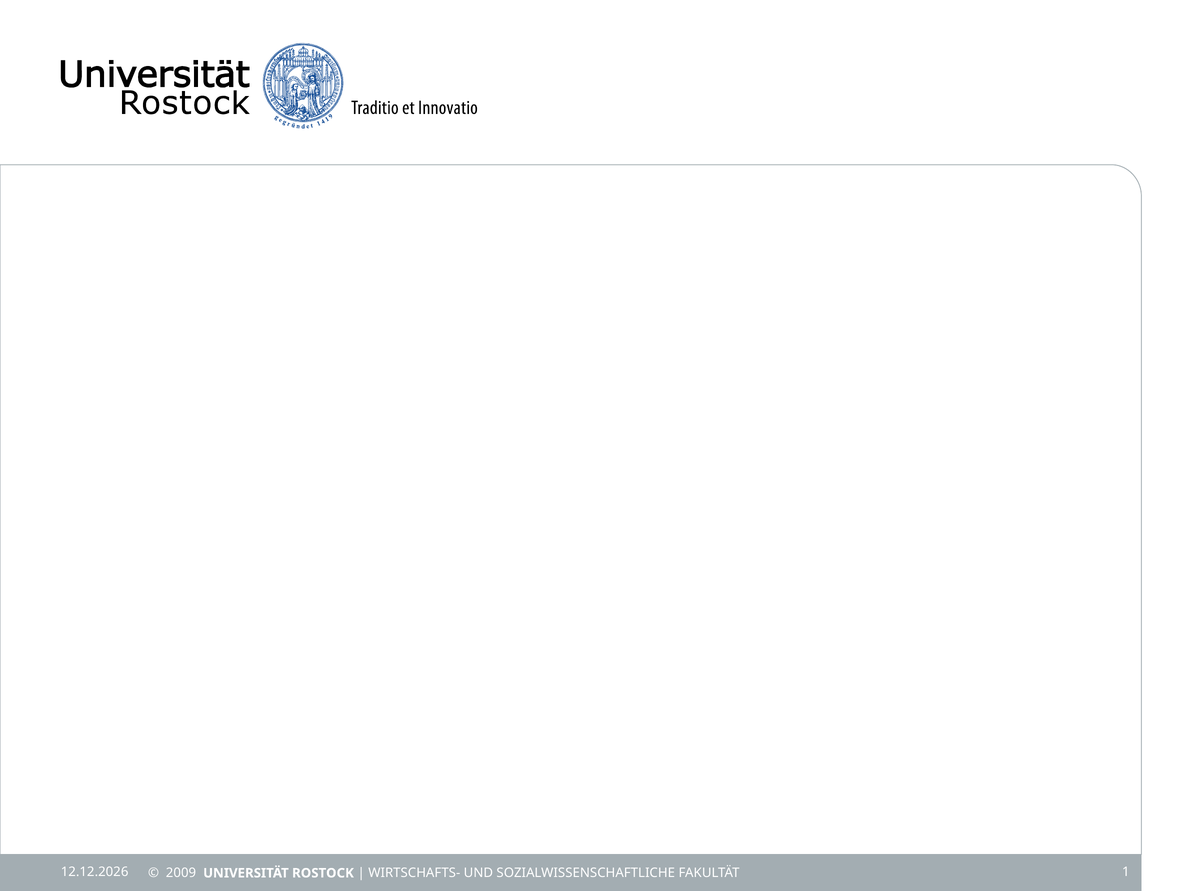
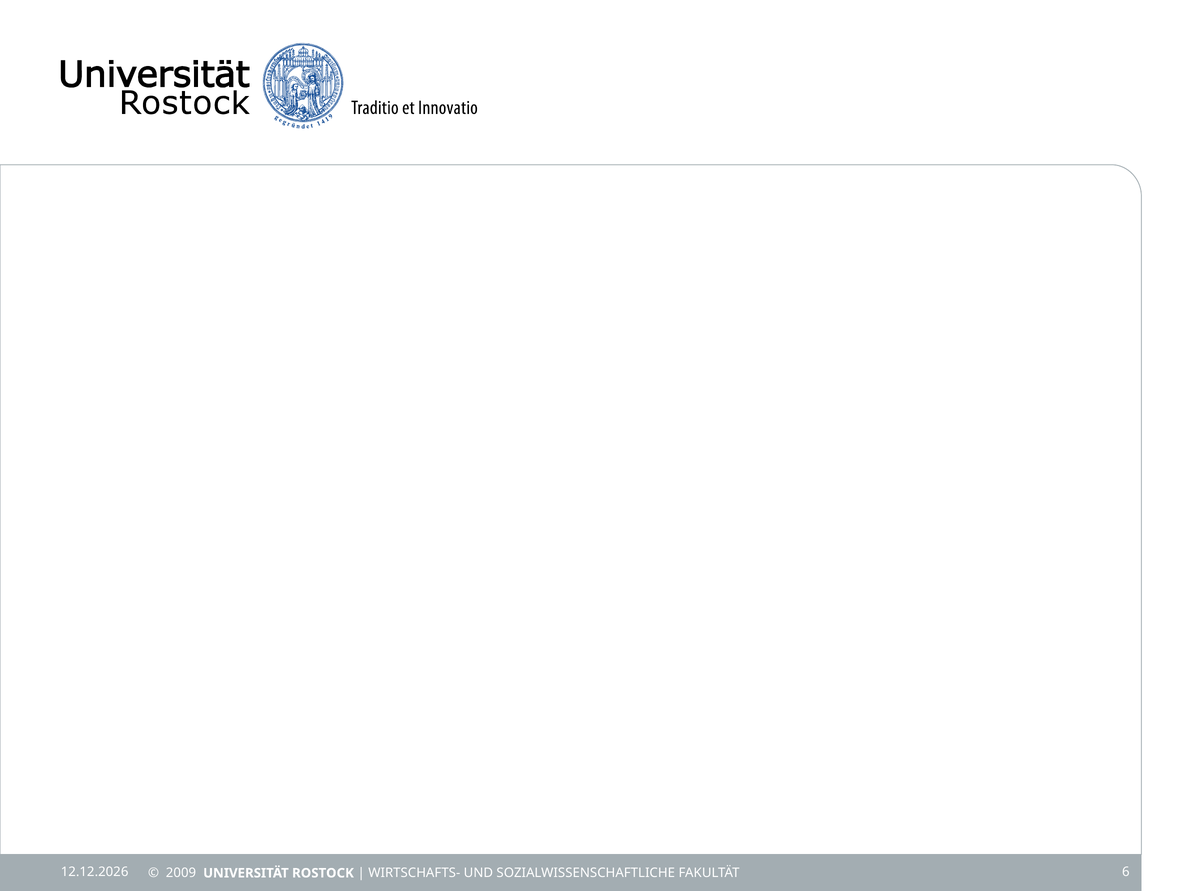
1: 1 -> 6 (1126, 872)
